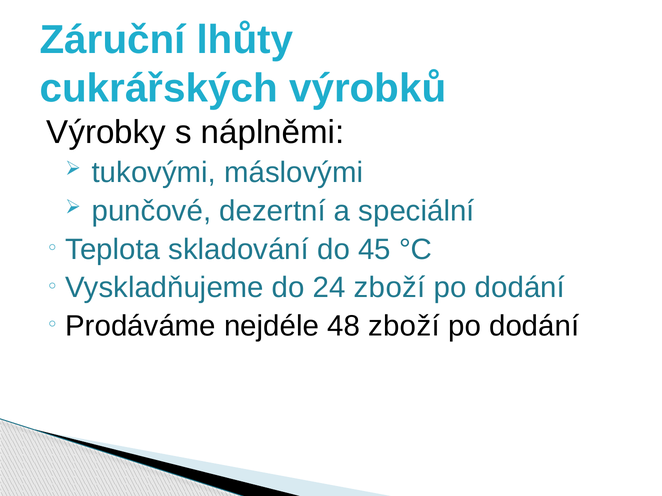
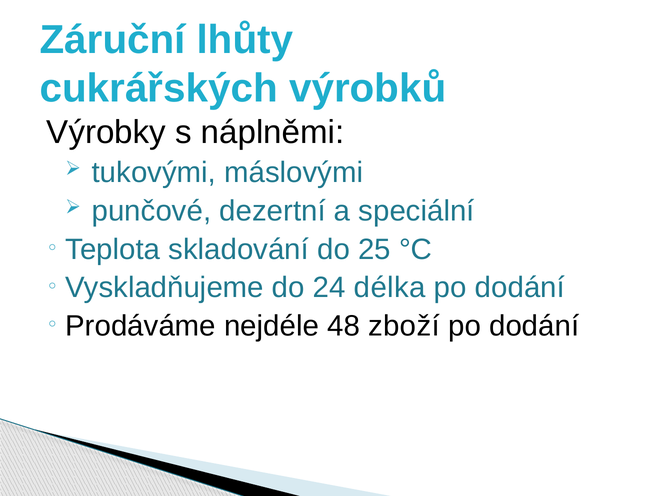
45: 45 -> 25 (374, 250)
24 zboží: zboží -> délka (390, 288)
